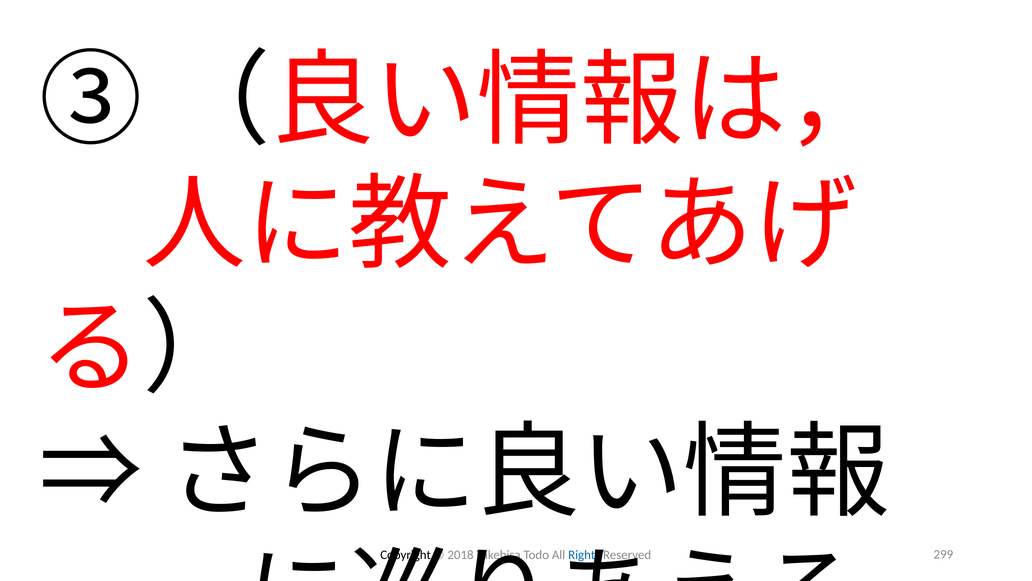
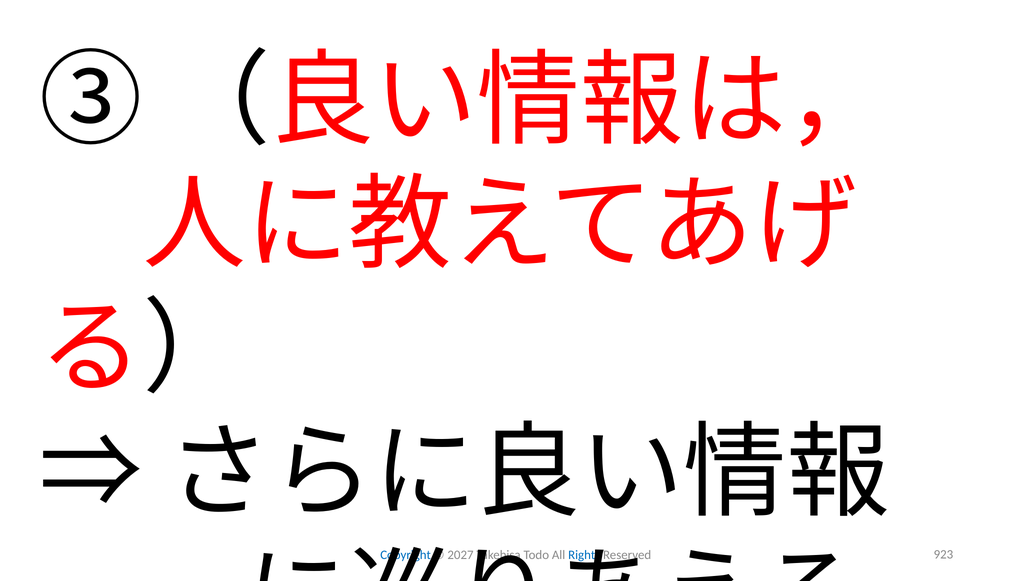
Copyright colour: black -> blue (406, 554)
2018: 2018 -> 2027 (461, 554)
299: 299 -> 923 (943, 554)
